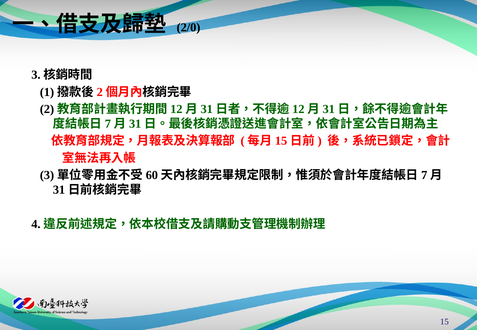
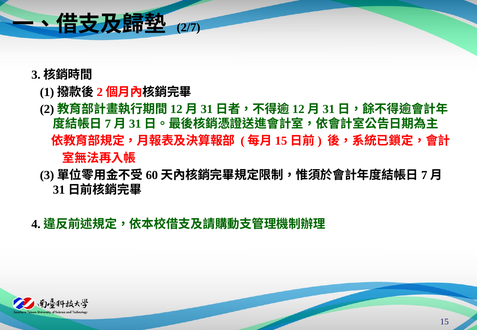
2/0: 2/0 -> 2/7 (188, 28)
